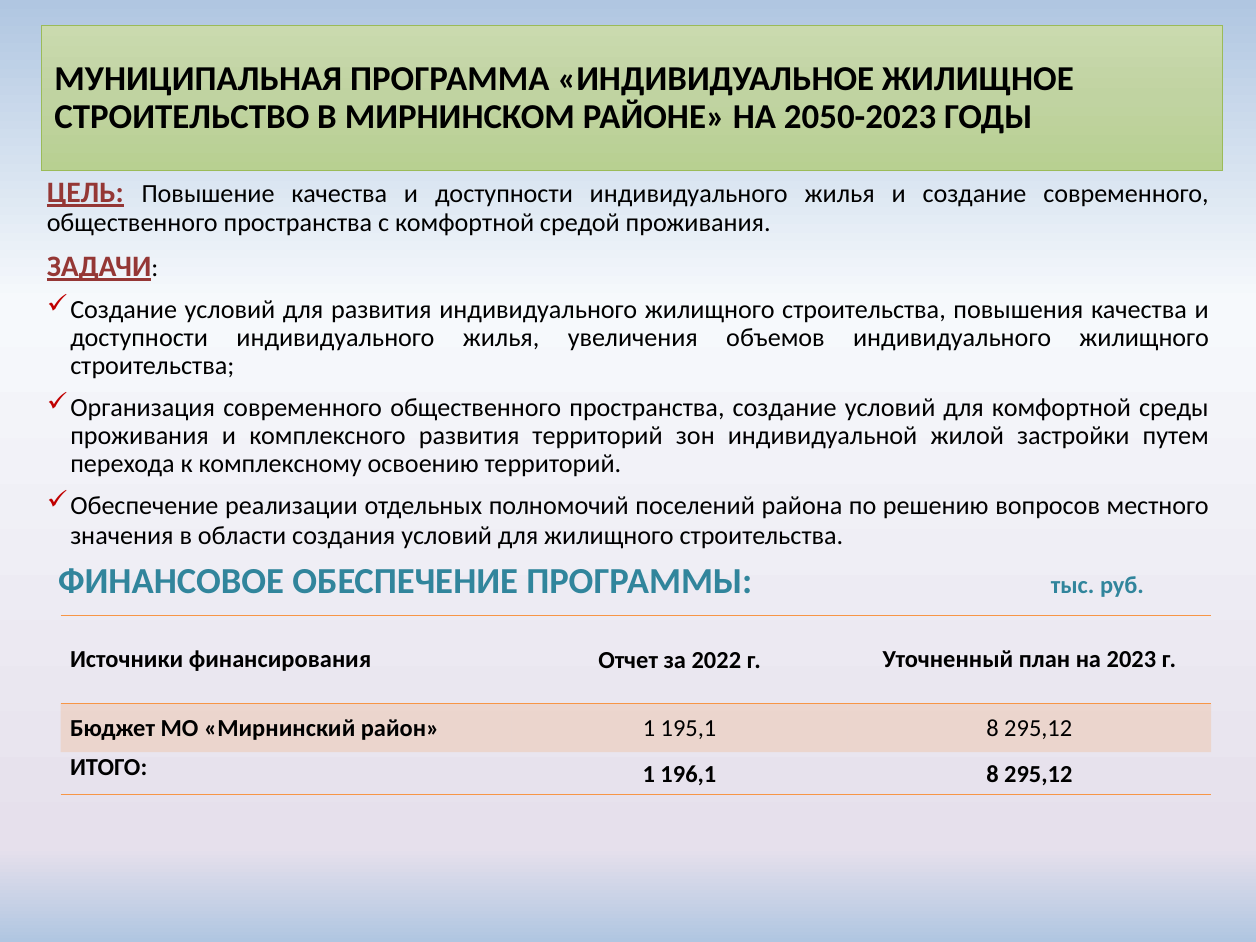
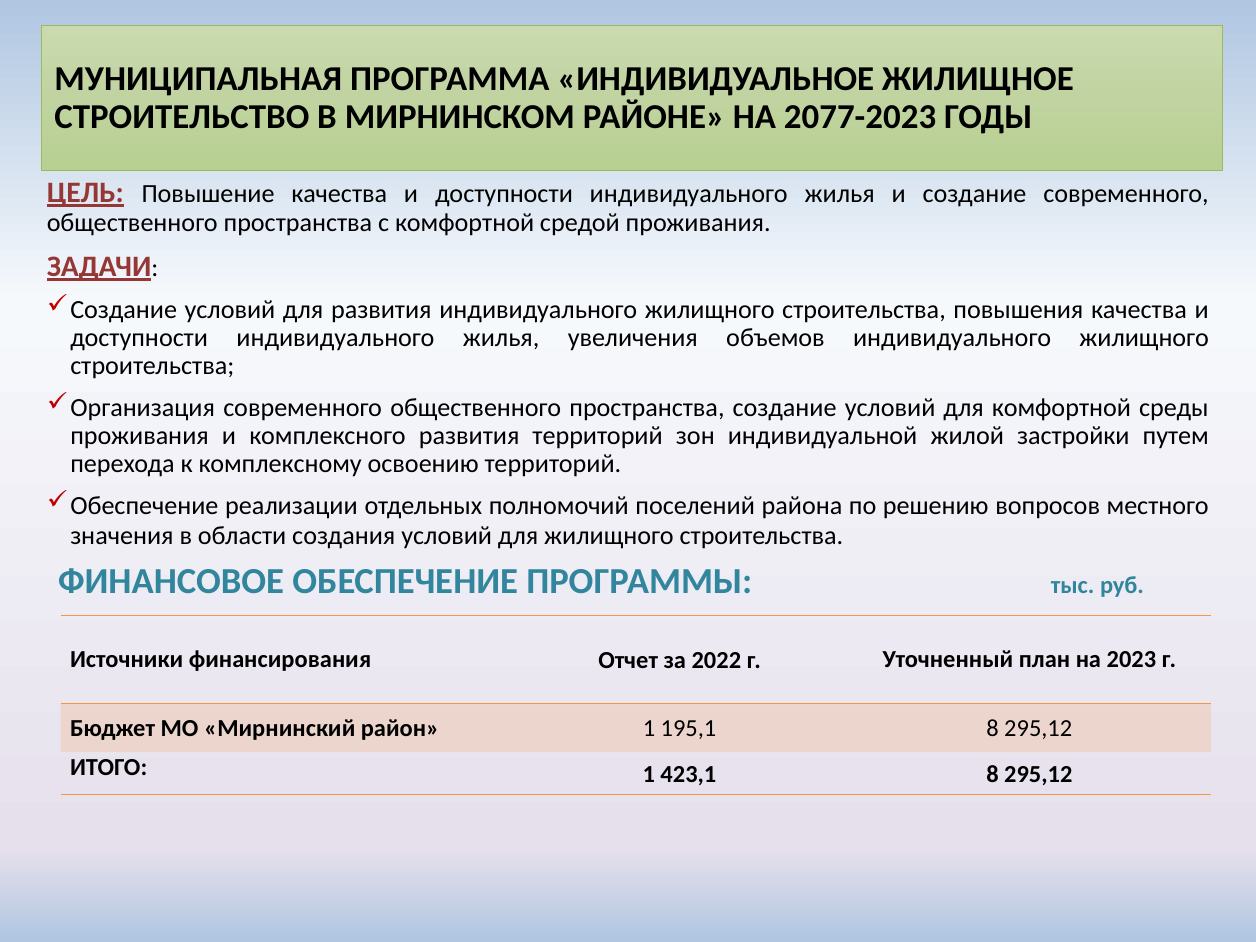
2050-2023: 2050-2023 -> 2077-2023 (860, 117)
196,1: 196,1 -> 423,1 (688, 774)
